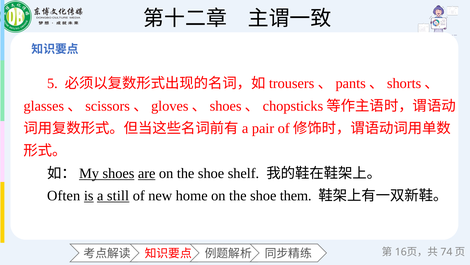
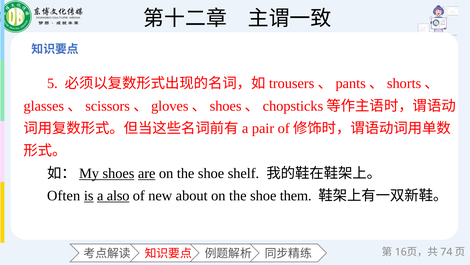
still: still -> also (118, 195)
home: home -> about (192, 195)
